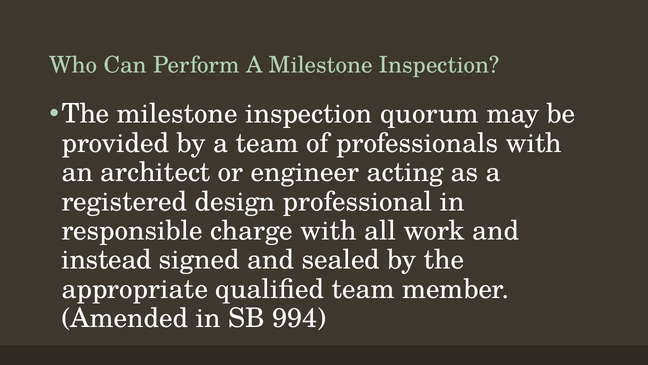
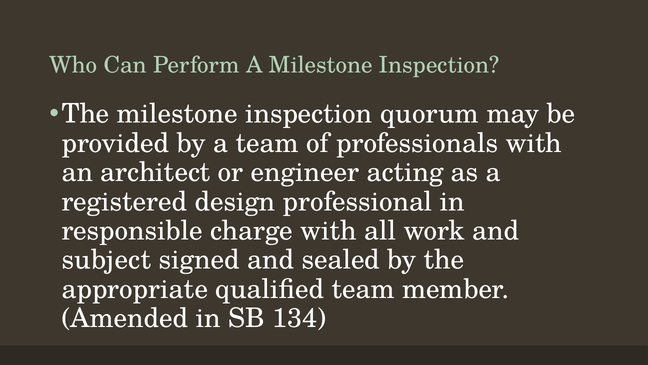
instead: instead -> subject (106, 260)
994: 994 -> 134 (299, 318)
